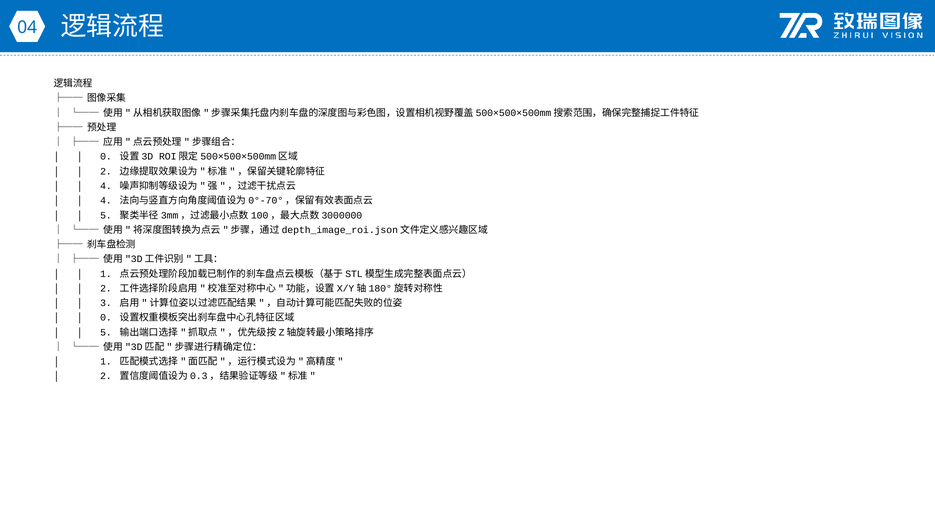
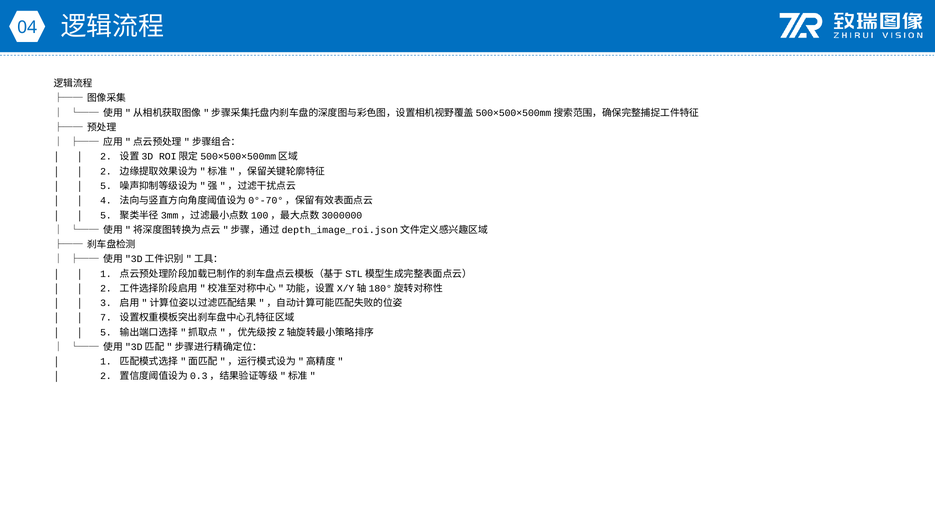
0: 0 -> 2 (106, 157)
4: 4 -> 5 (106, 186)
0: 0 -> 7 (106, 318)
